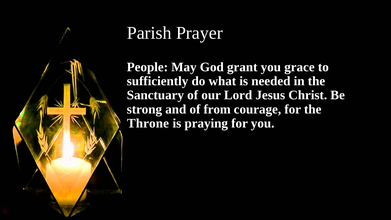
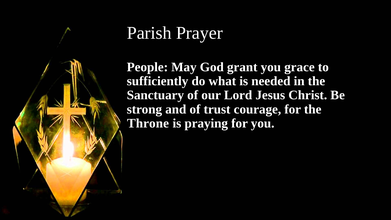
from: from -> trust (217, 109)
